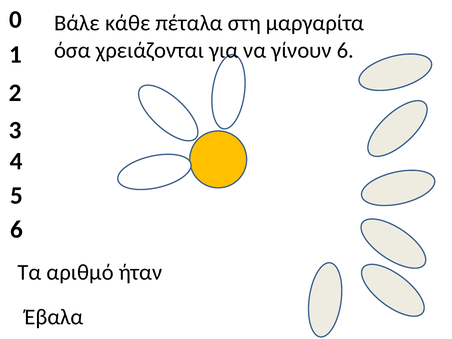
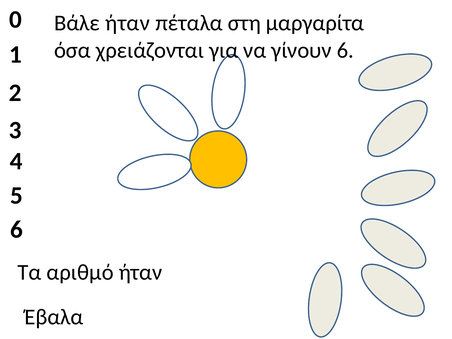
Βάλε κάθε: κάθε -> ήταν (128, 23)
